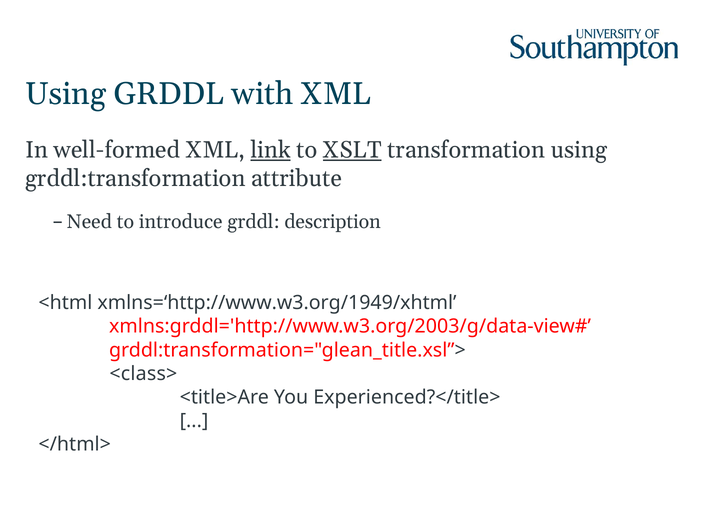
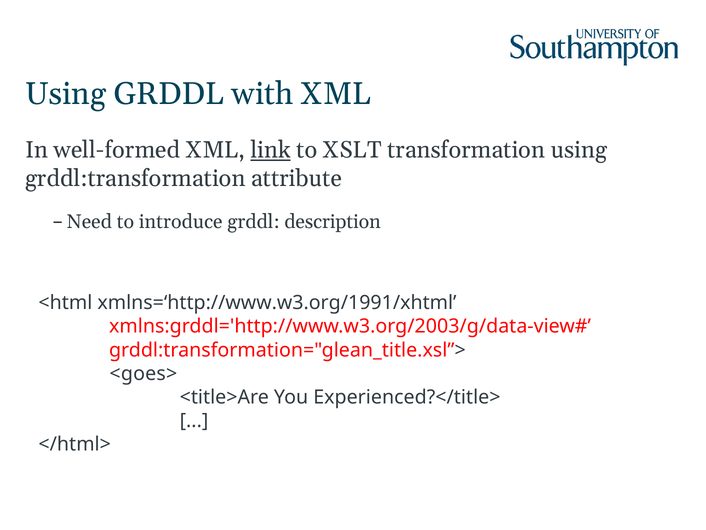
XSLT underline: present -> none (352, 150)
xmlns=‘http://www.w3.org/1949/xhtml: xmlns=‘http://www.w3.org/1949/xhtml -> xmlns=‘http://www.w3.org/1991/xhtml (277, 303)
<class>: <class> -> <goes> (143, 373)
